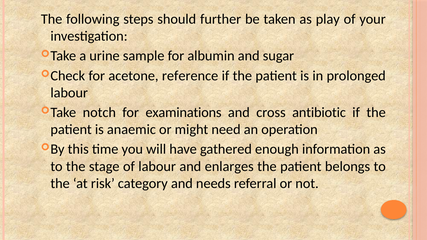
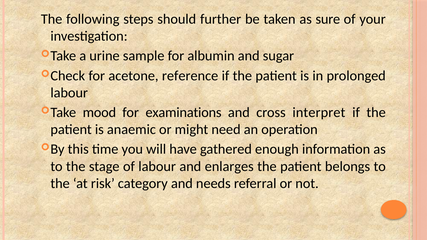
play: play -> sure (328, 19)
notch: notch -> mood (99, 113)
antibiotic: antibiotic -> interpret (319, 113)
